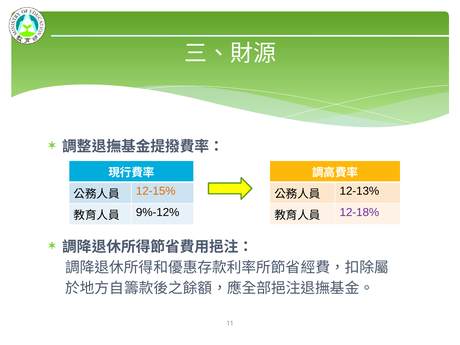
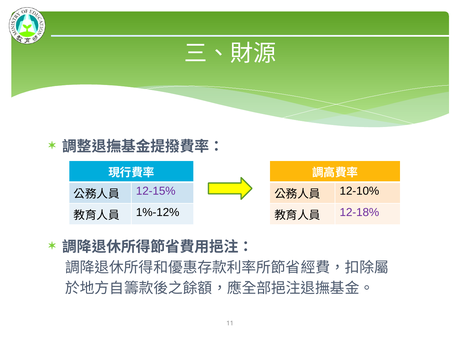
12-15% colour: orange -> purple (156, 191)
12-13%: 12-13% -> 12-10% (359, 191)
9%-12%: 9%-12% -> 1%-12% (158, 212)
